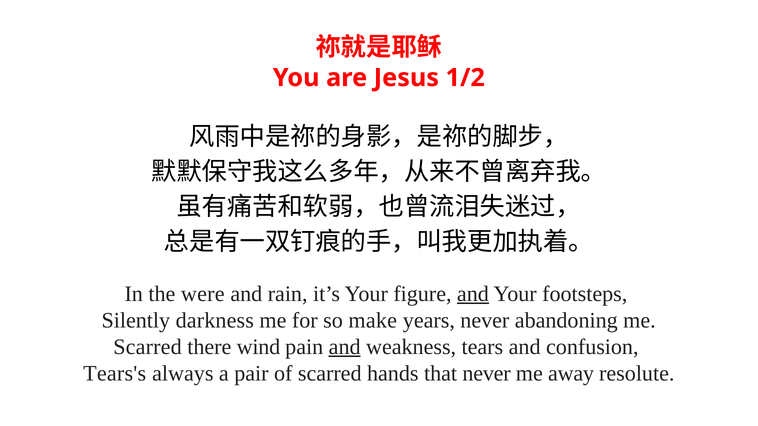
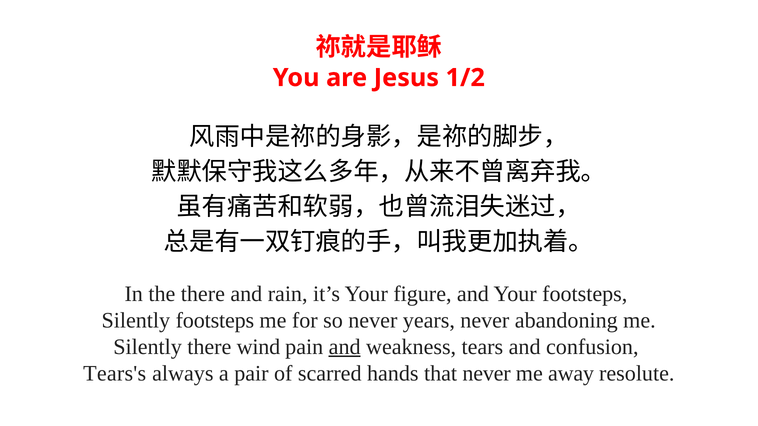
the were: were -> there (203, 294)
and underline: present -> none (473, 294)
Silently darkness: darkness -> footsteps (215, 321)
so make: make -> never (373, 321)
Scarred: Scarred -> Silently (148, 347)
